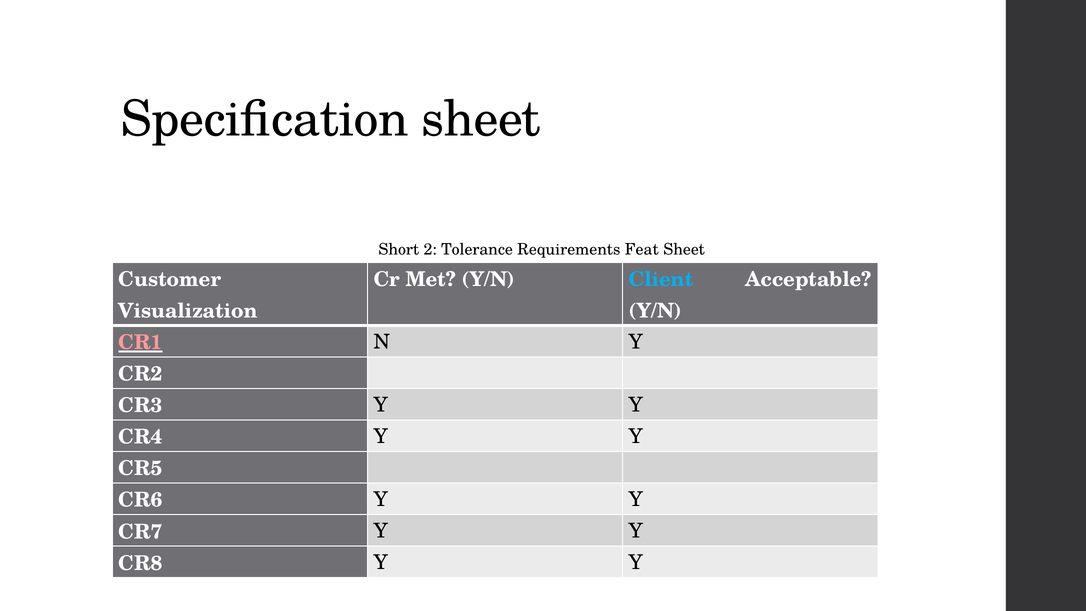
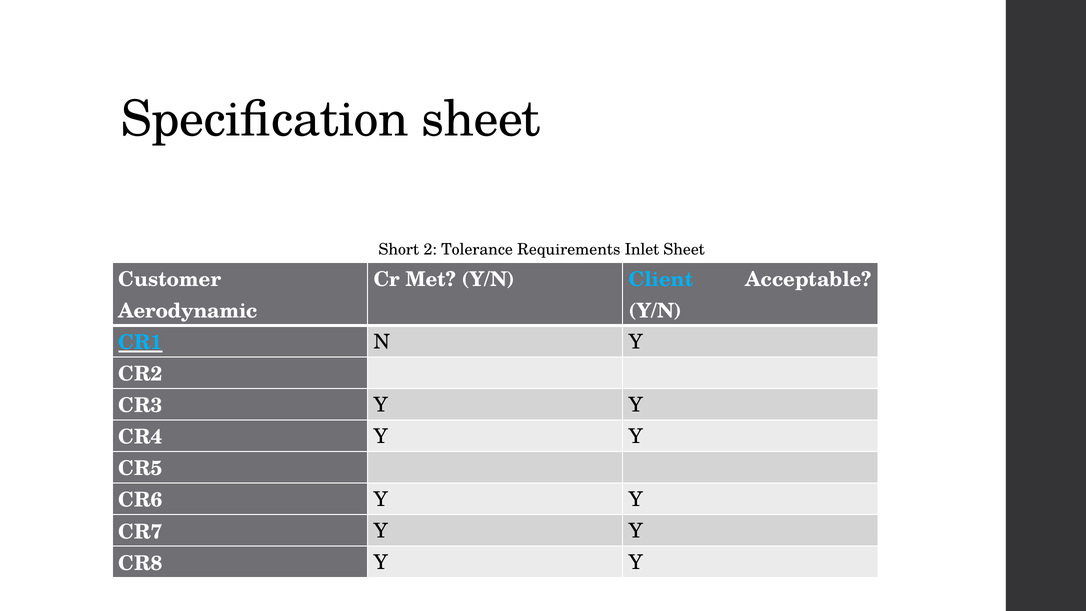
Feat: Feat -> Inlet (642, 250)
Visualization: Visualization -> Aerodynamic (188, 311)
CR1 colour: pink -> light blue (141, 343)
